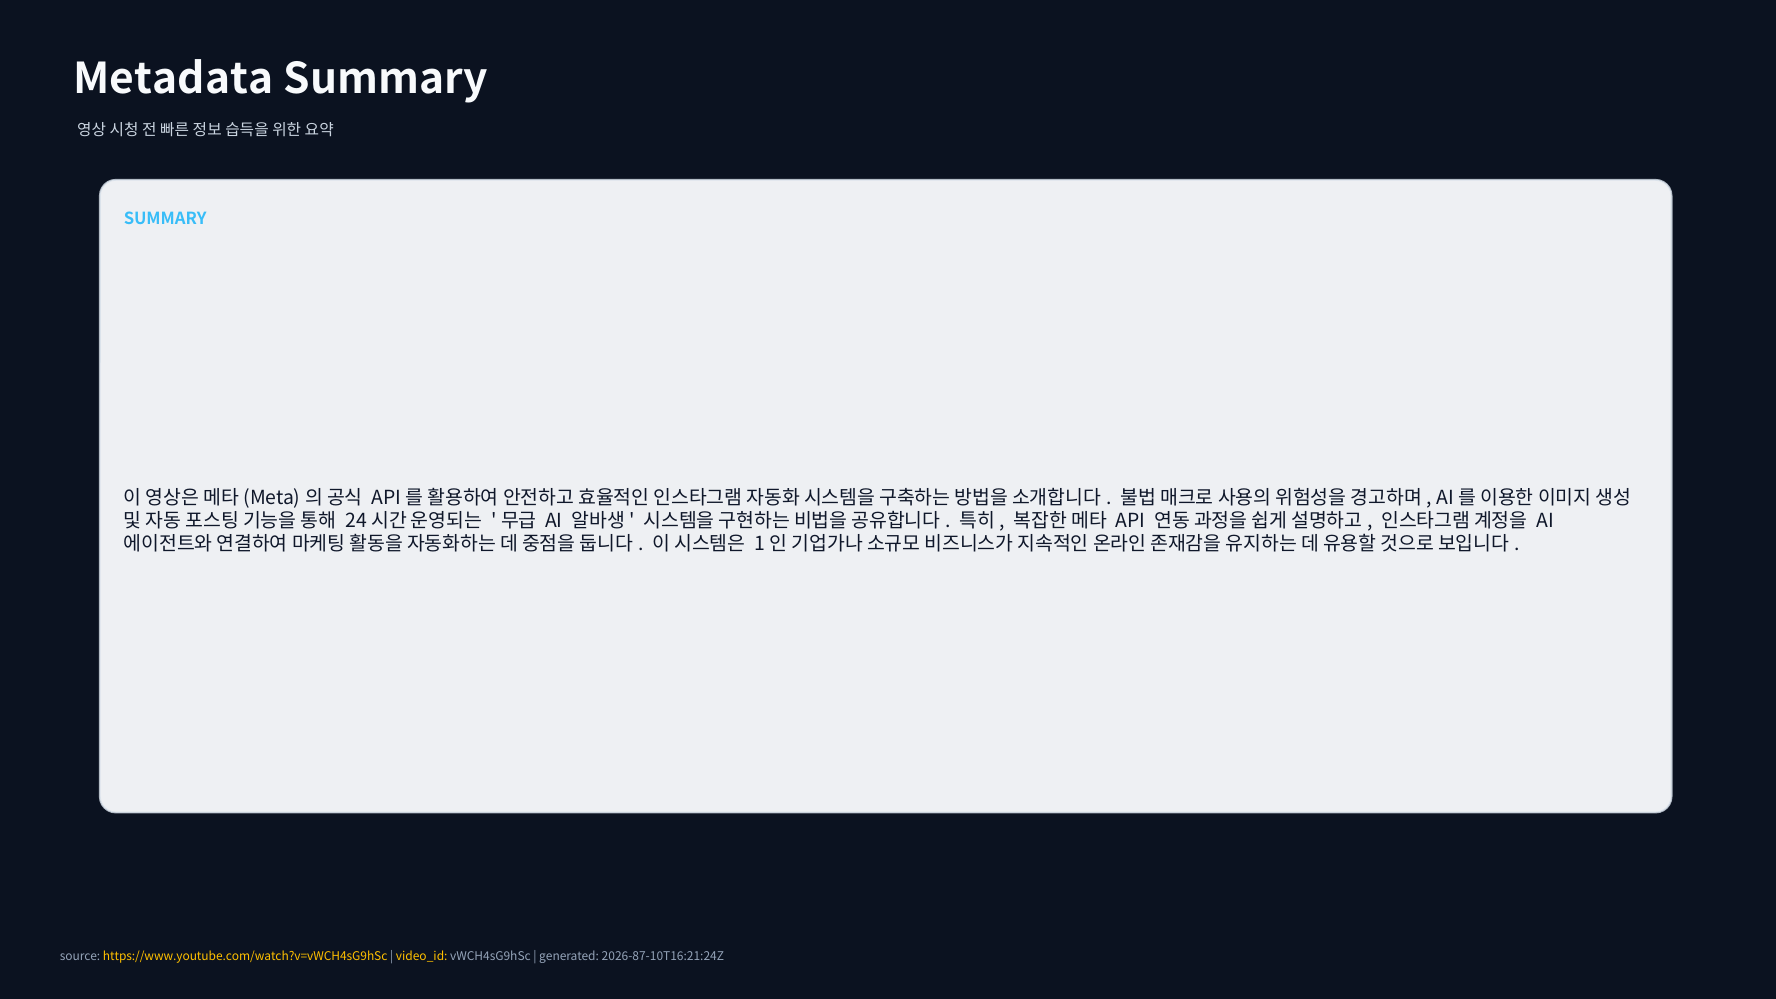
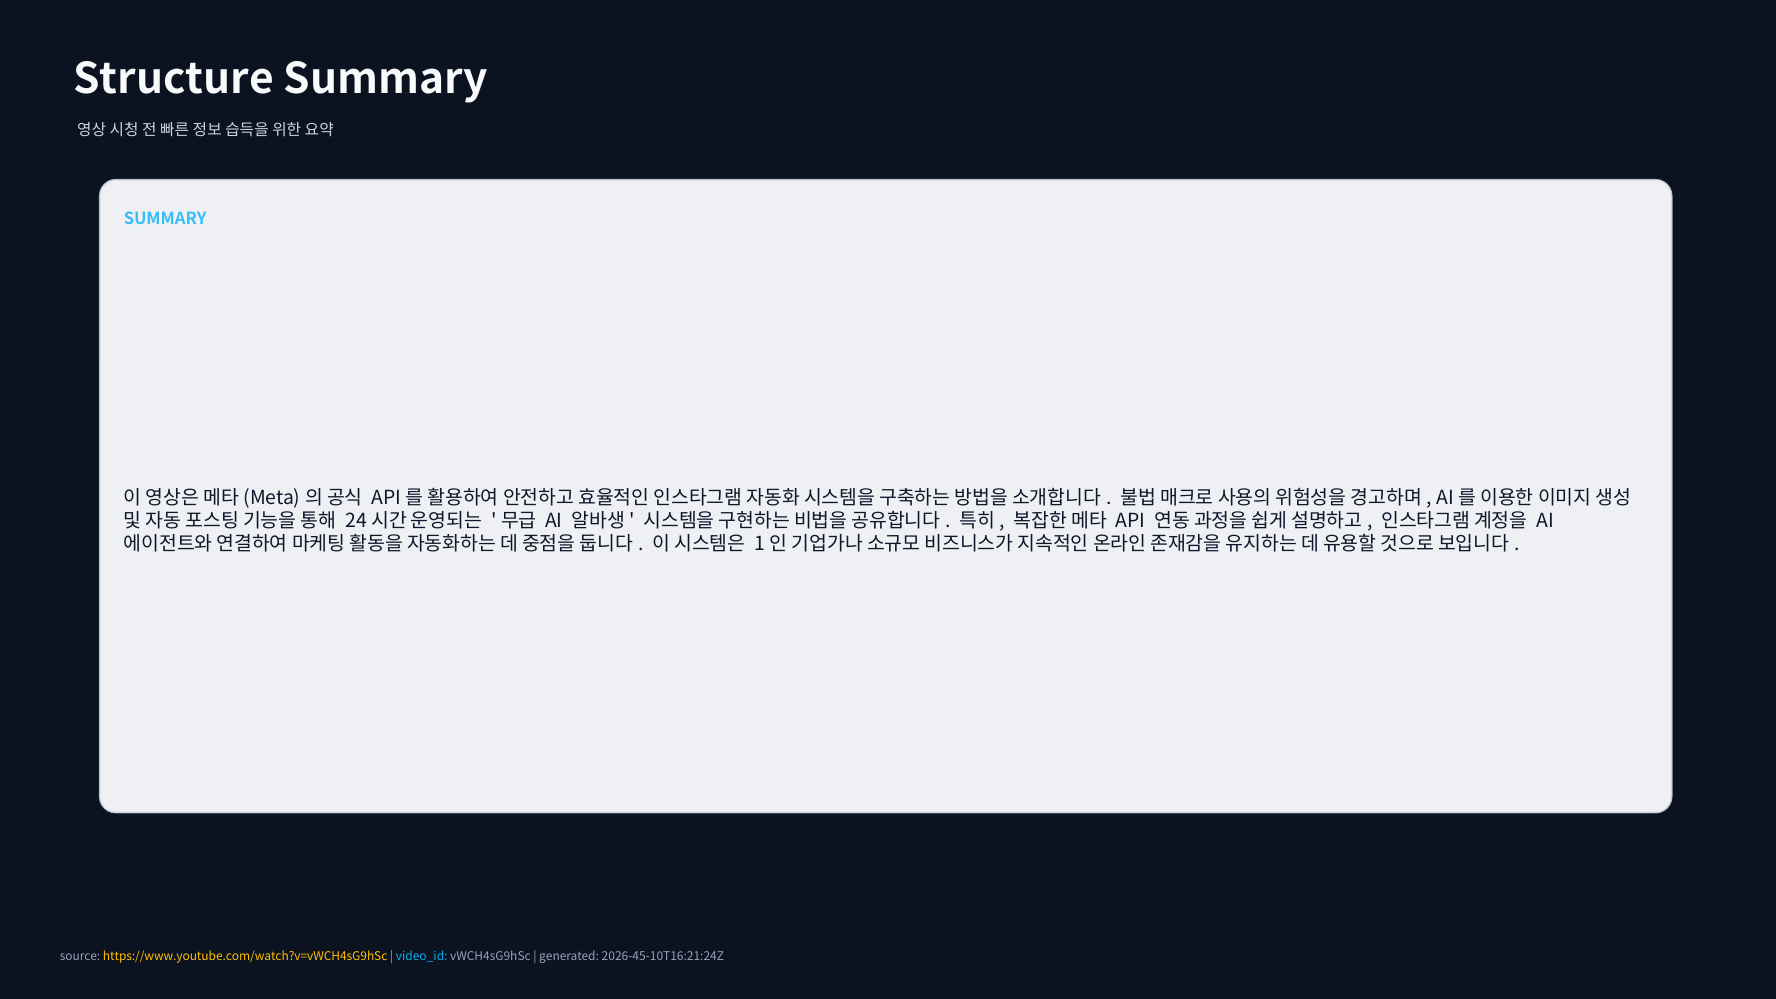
Metadata: Metadata -> Structure (174, 80)
video_id colour: yellow -> light blue (422, 957)
2026-87-10T16:21:24Z: 2026-87-10T16:21:24Z -> 2026-45-10T16:21:24Z (663, 957)
